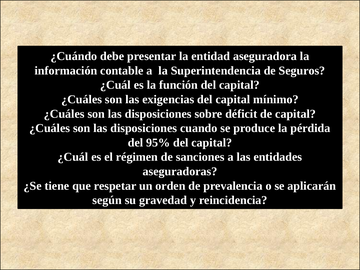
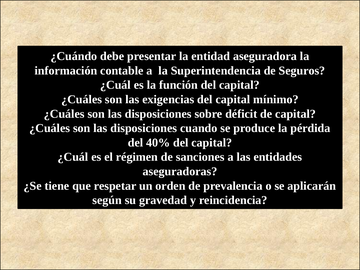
95%: 95% -> 40% (158, 143)
